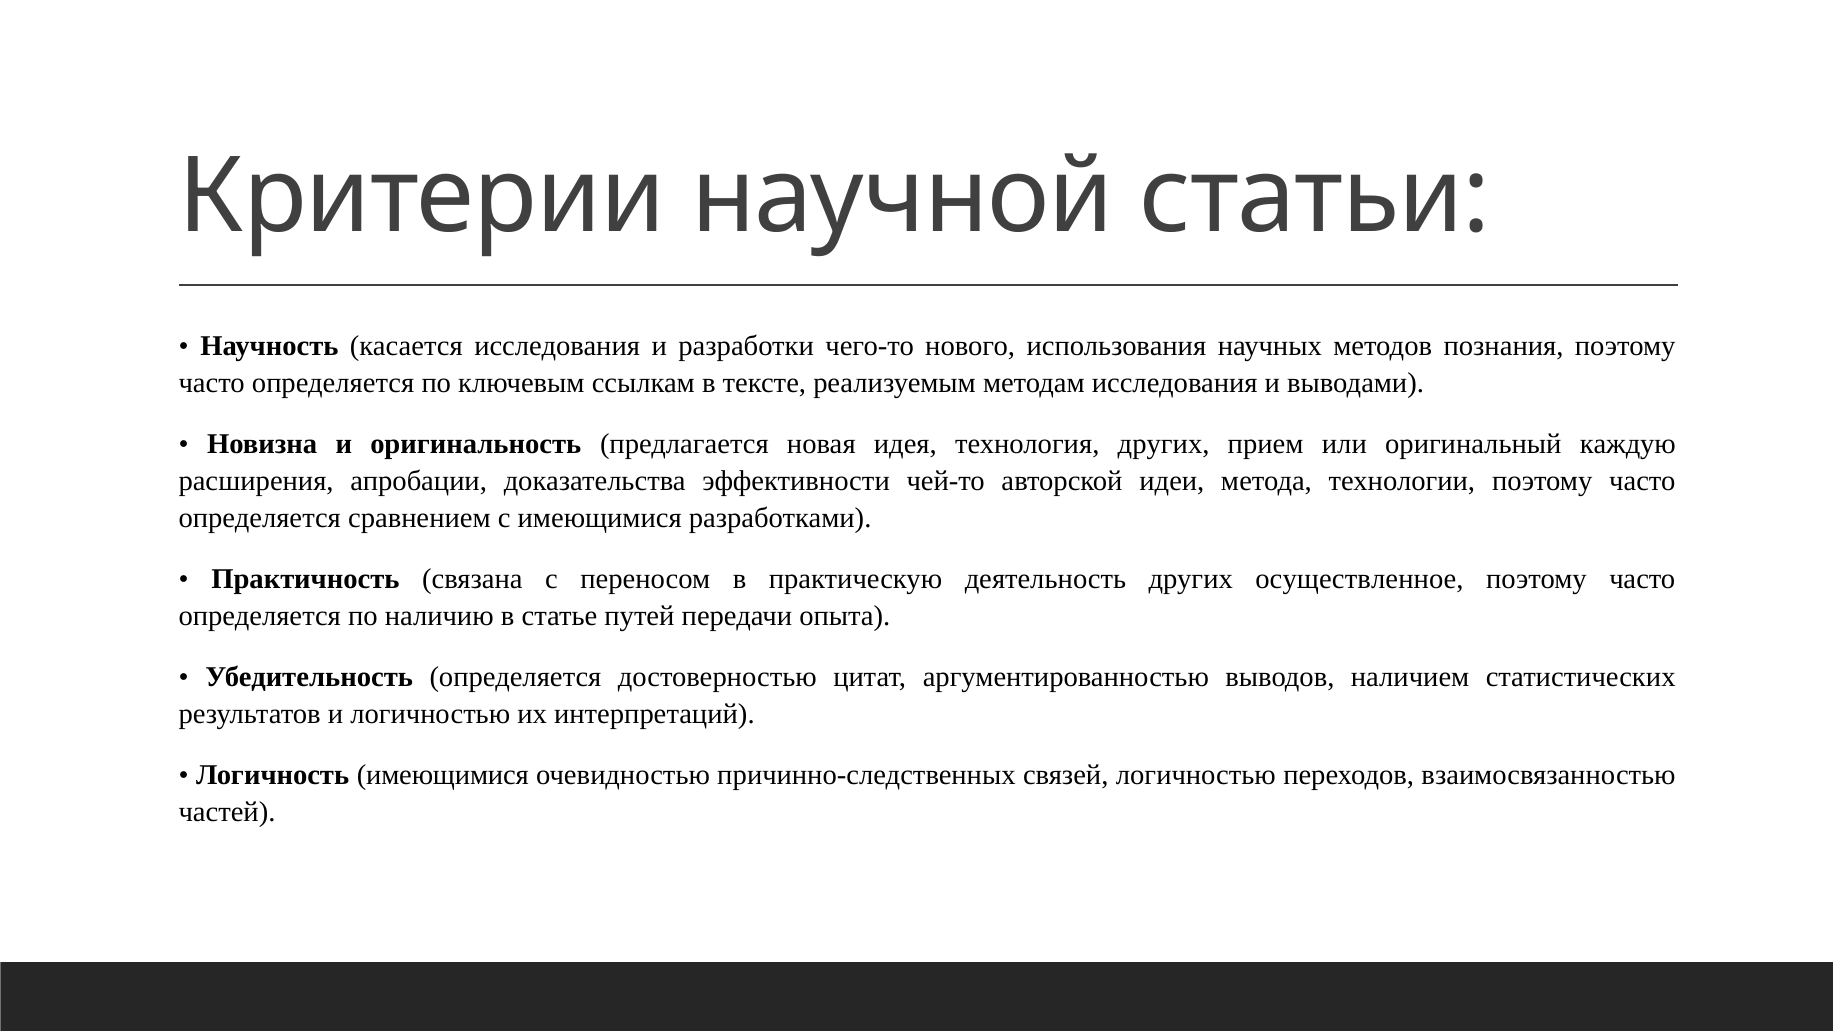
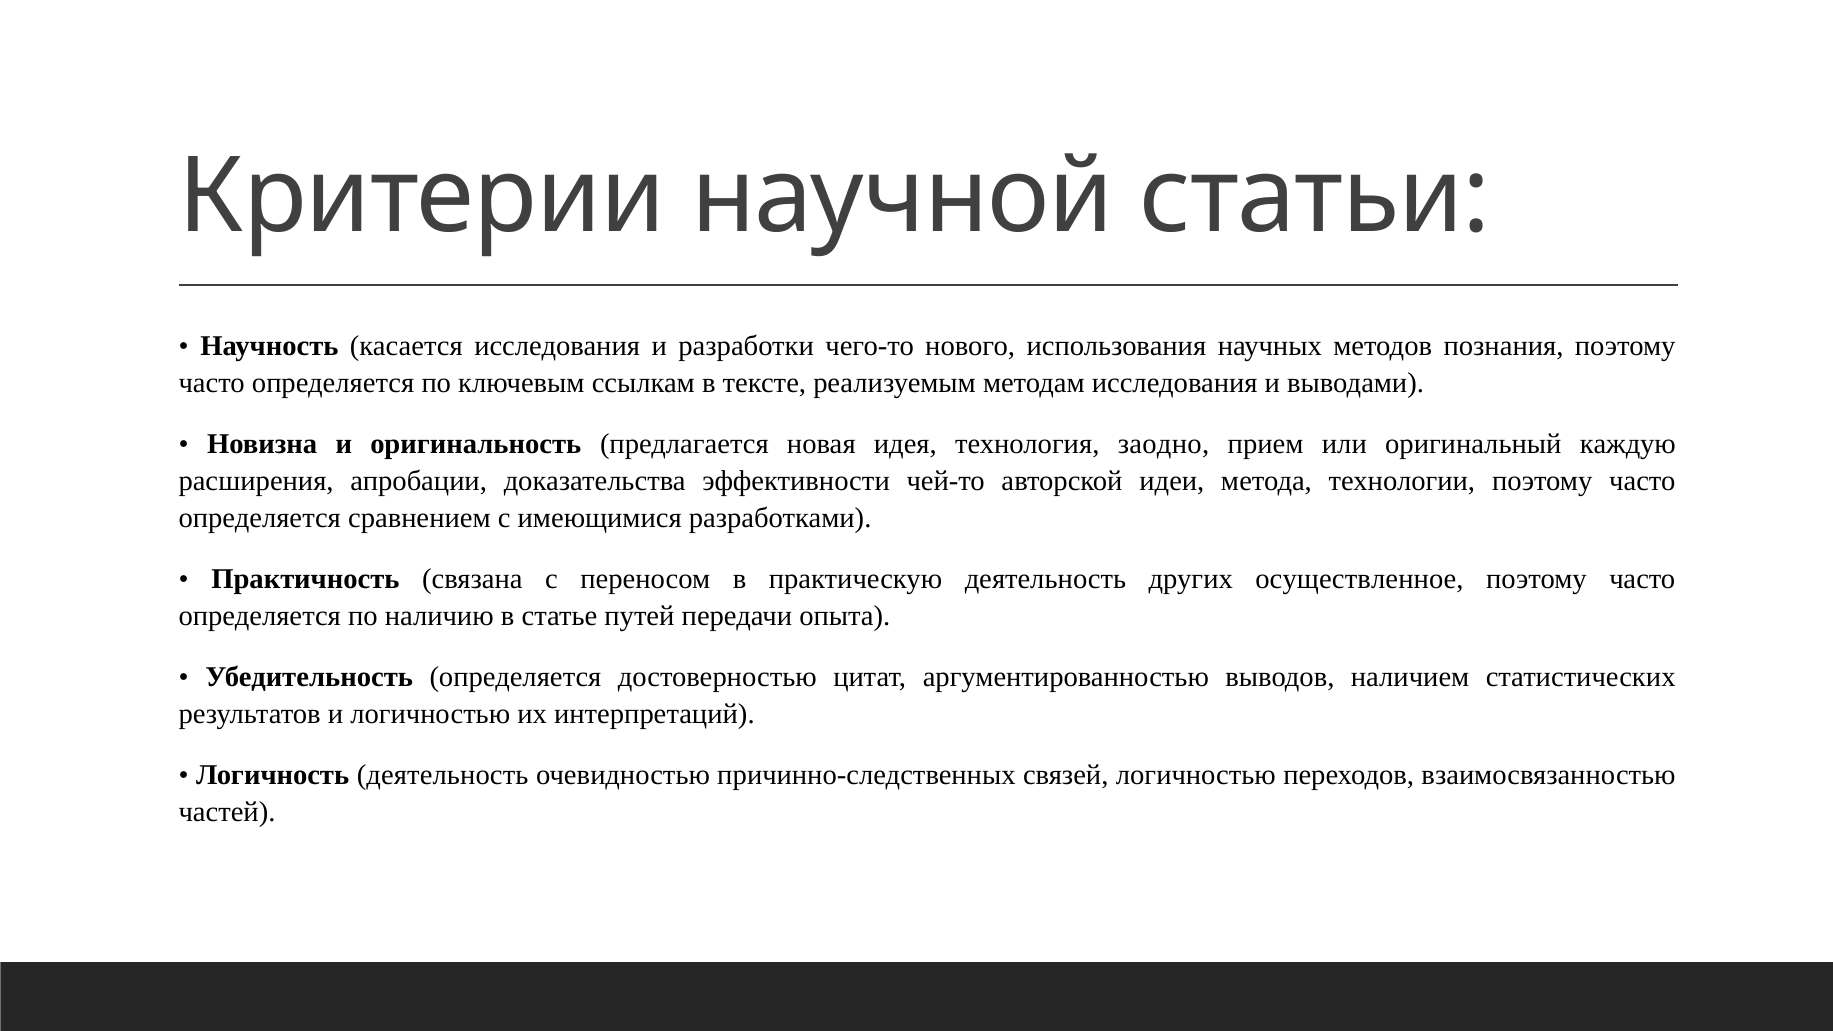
технология других: других -> заодно (1163, 444)
Логичность имеющимися: имеющимися -> деятельность (443, 775)
